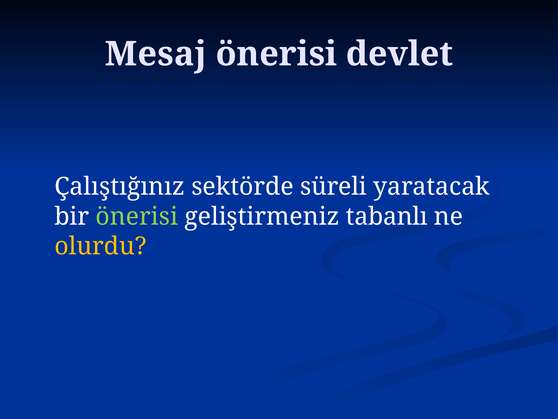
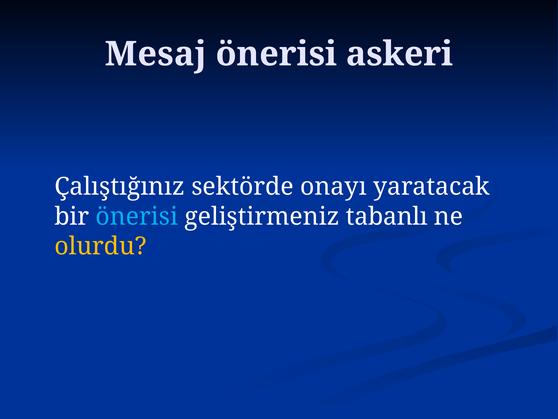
devlet: devlet -> askeri (399, 54)
süreli: süreli -> onayı (333, 187)
önerisi colour: light green -> light blue (137, 216)
